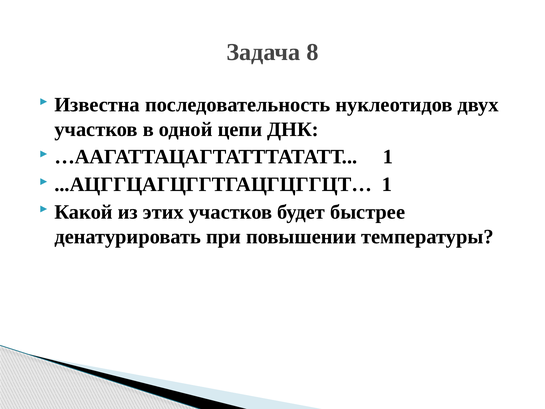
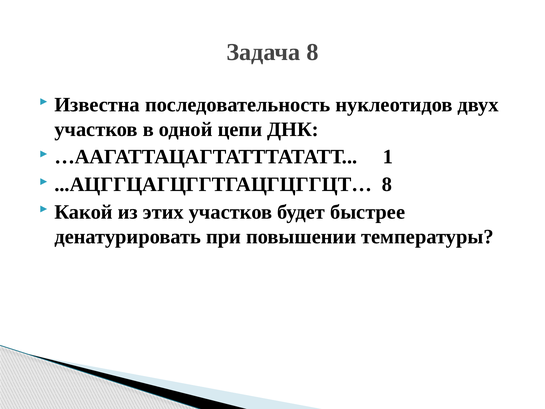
...АЦГГЦАГЦГГТГАЦГЦГГЦТ… 1: 1 -> 8 (387, 184)
